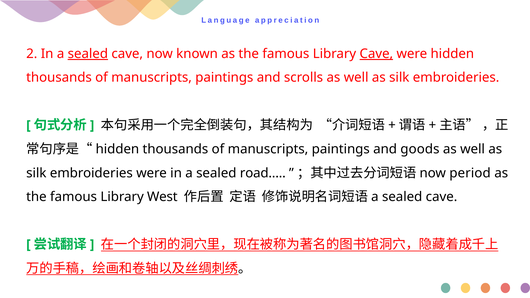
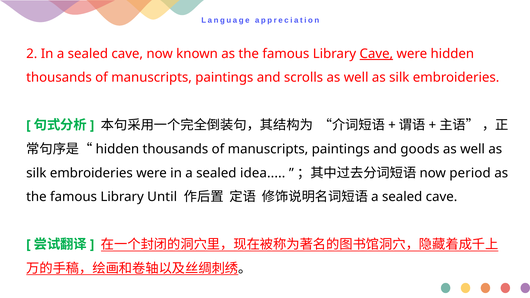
sealed underline: present -> none (88, 54)
road: road -> idea (263, 173)
West: West -> Until (162, 197)
